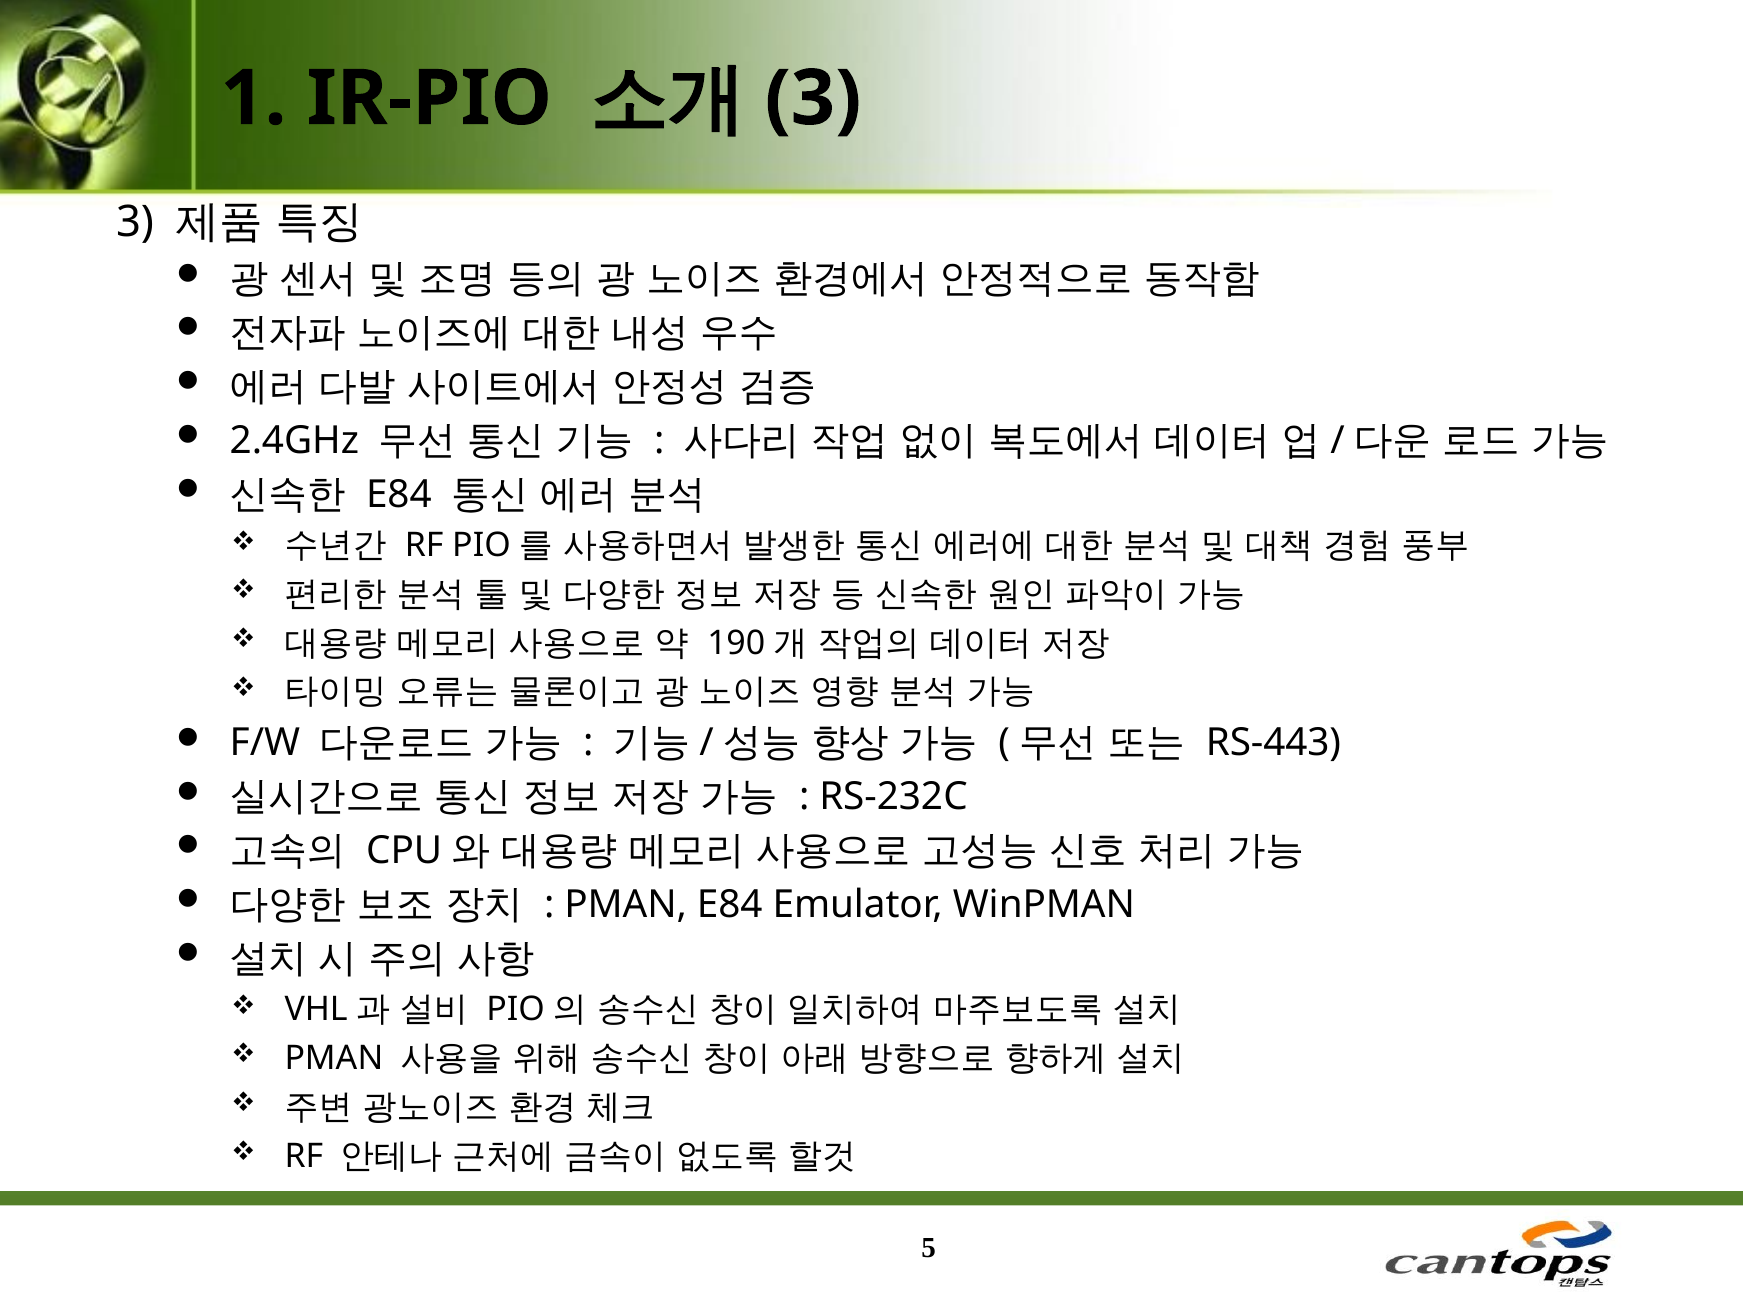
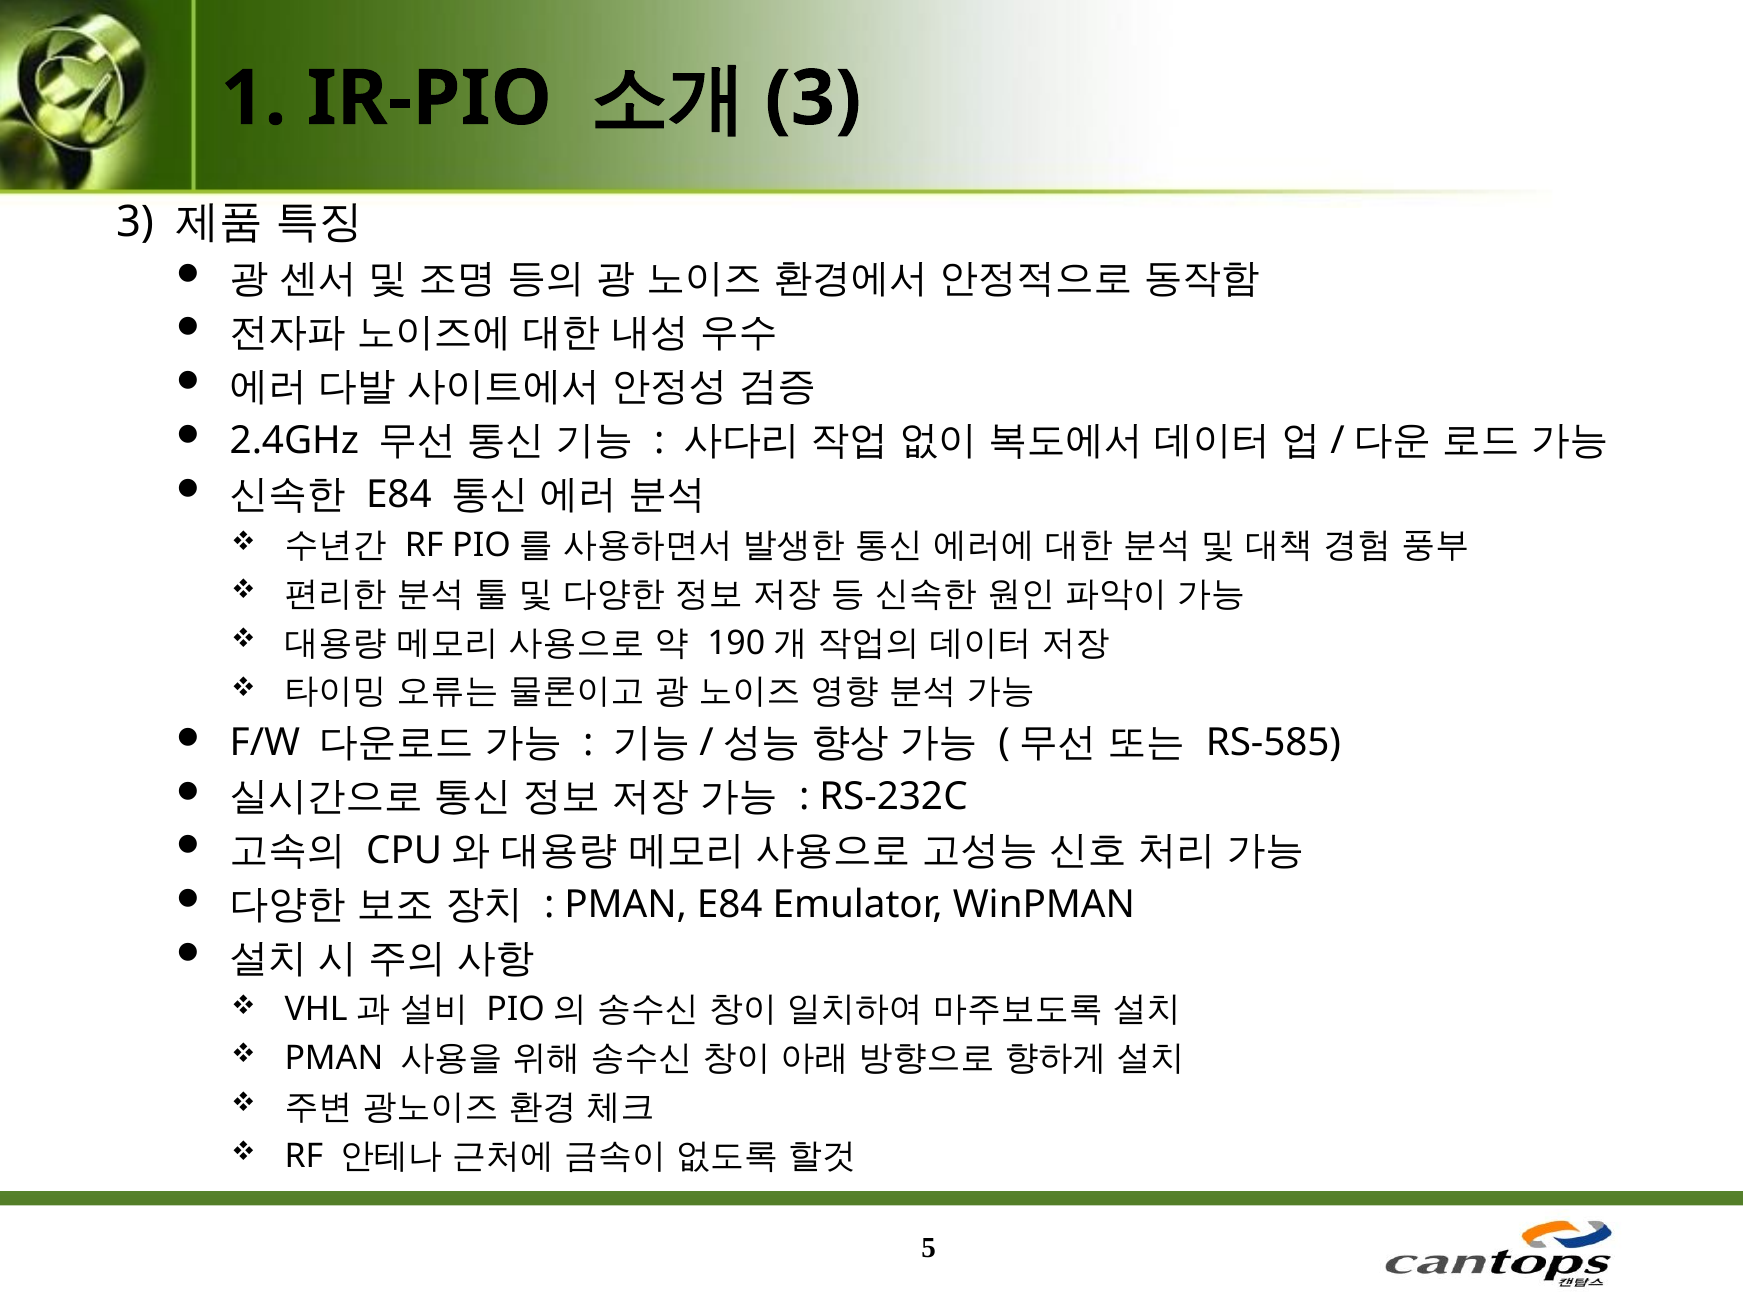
RS-443: RS-443 -> RS-585 (1273, 743)
